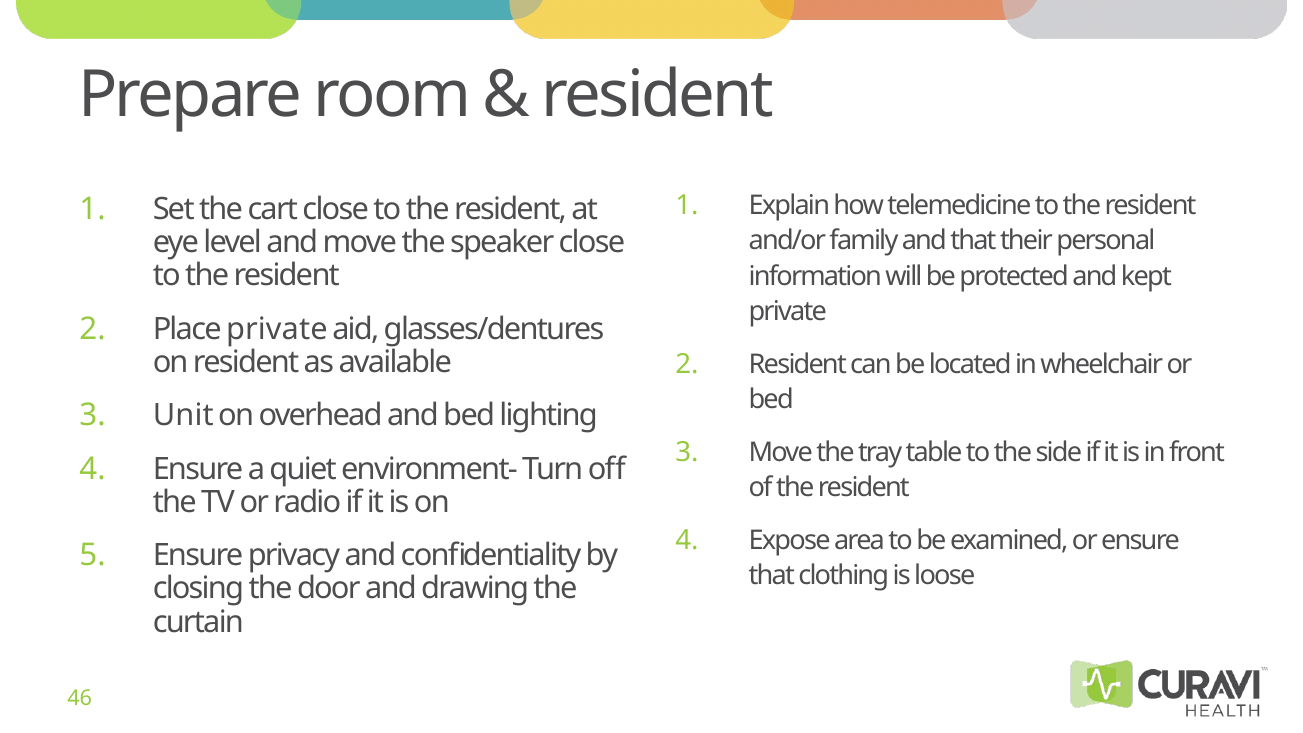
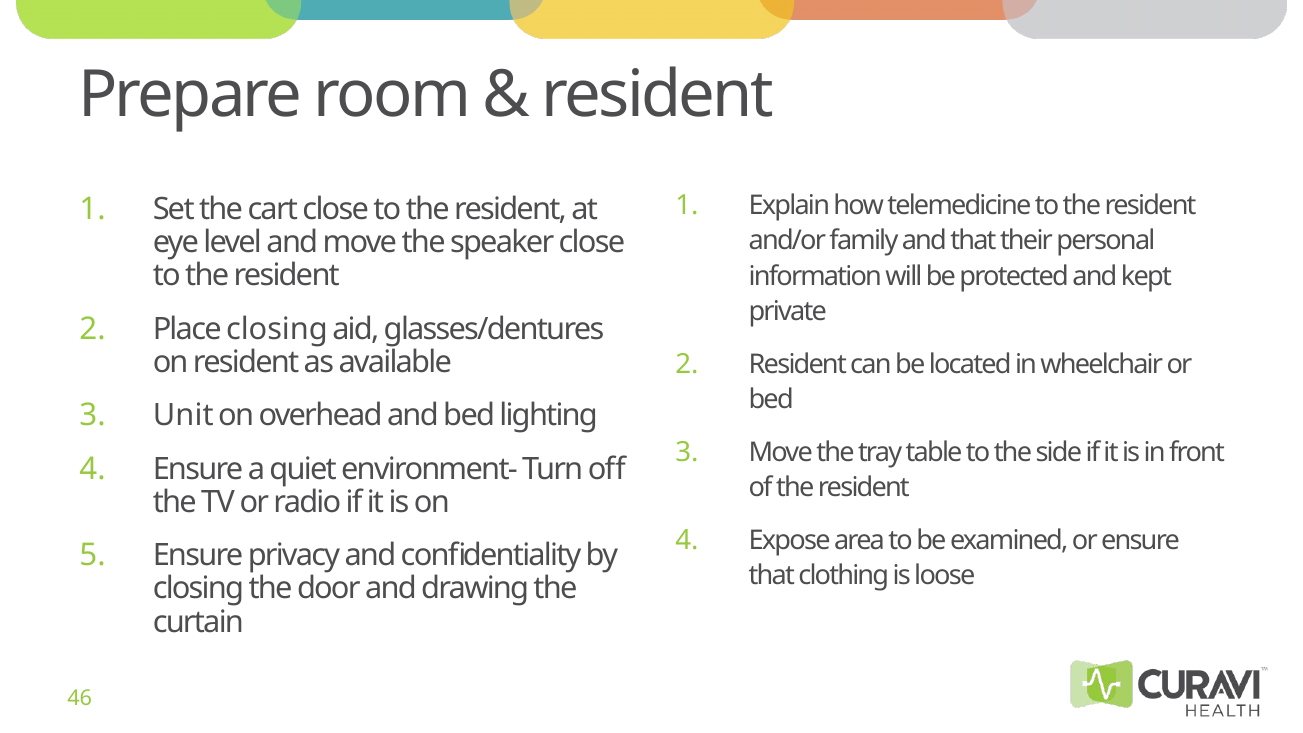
Place private: private -> closing (277, 329)
